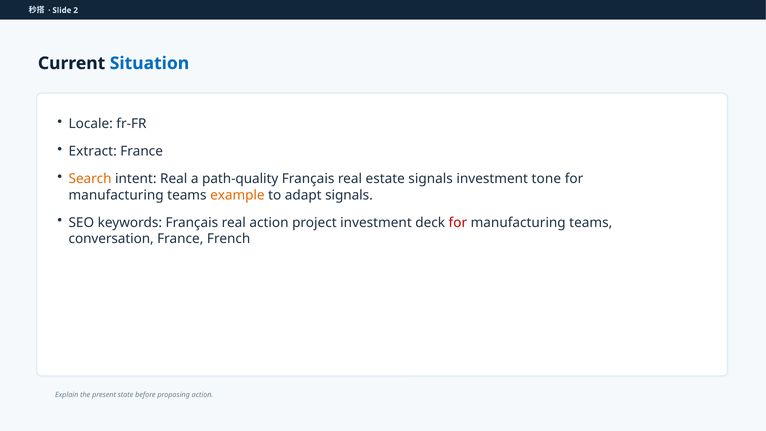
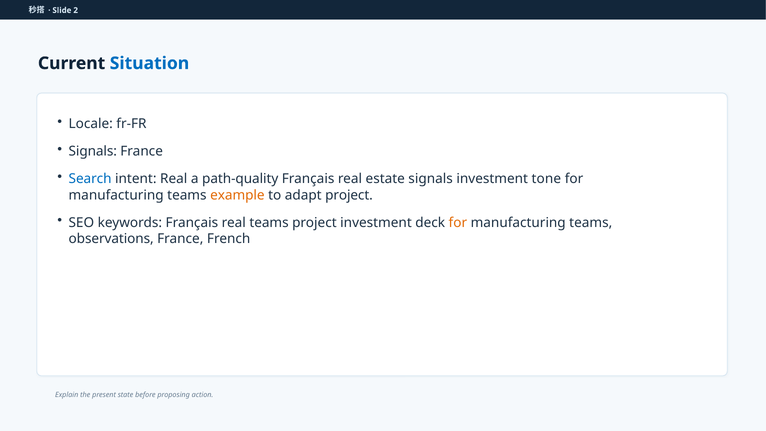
Extract: Extract -> Signals (93, 151)
Search colour: orange -> blue (90, 179)
adapt signals: signals -> project (349, 195)
real action: action -> teams (269, 223)
for colour: red -> orange (458, 223)
conversation: conversation -> observations (111, 239)
